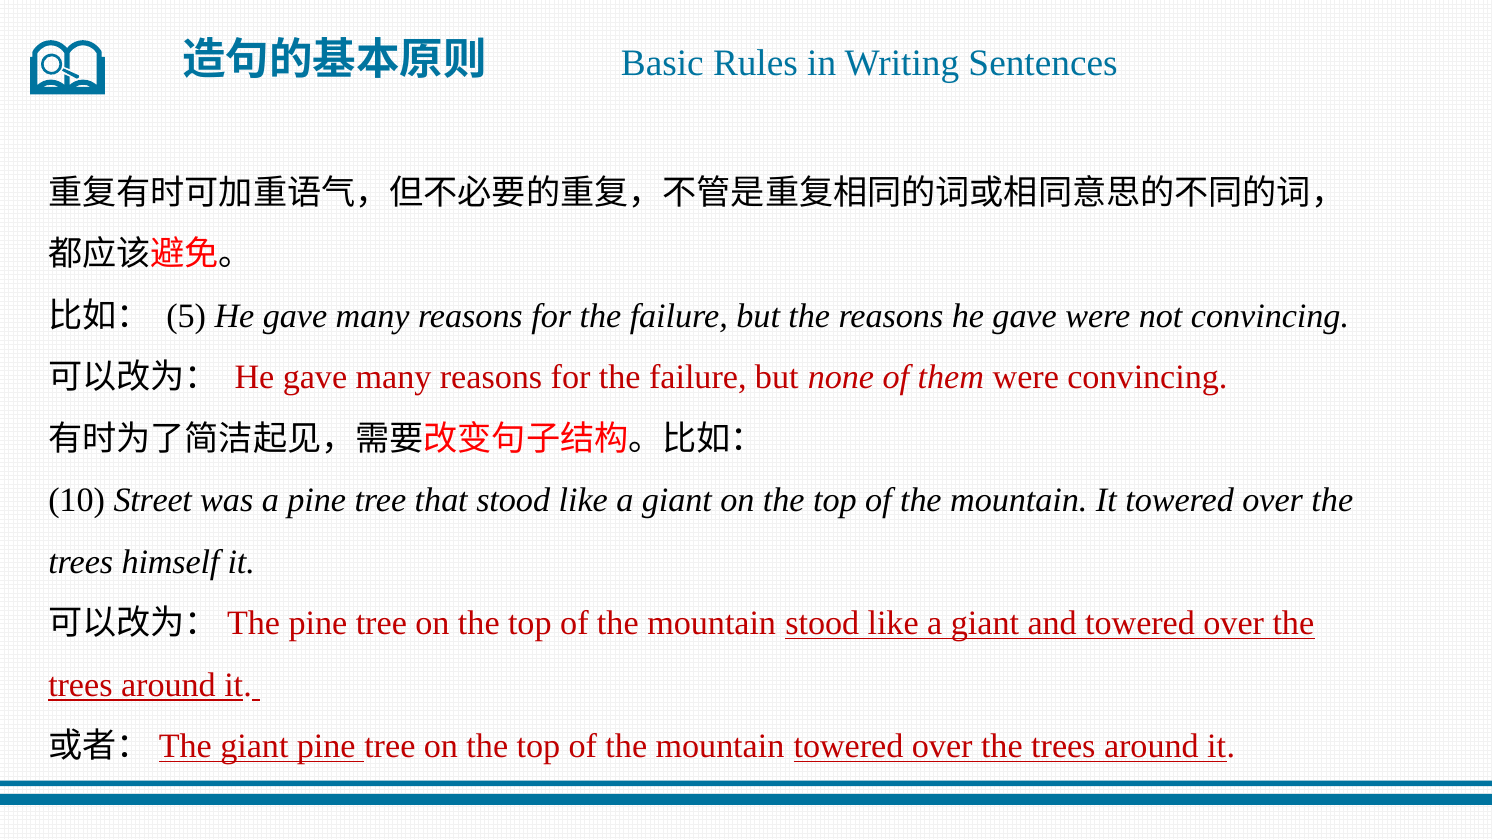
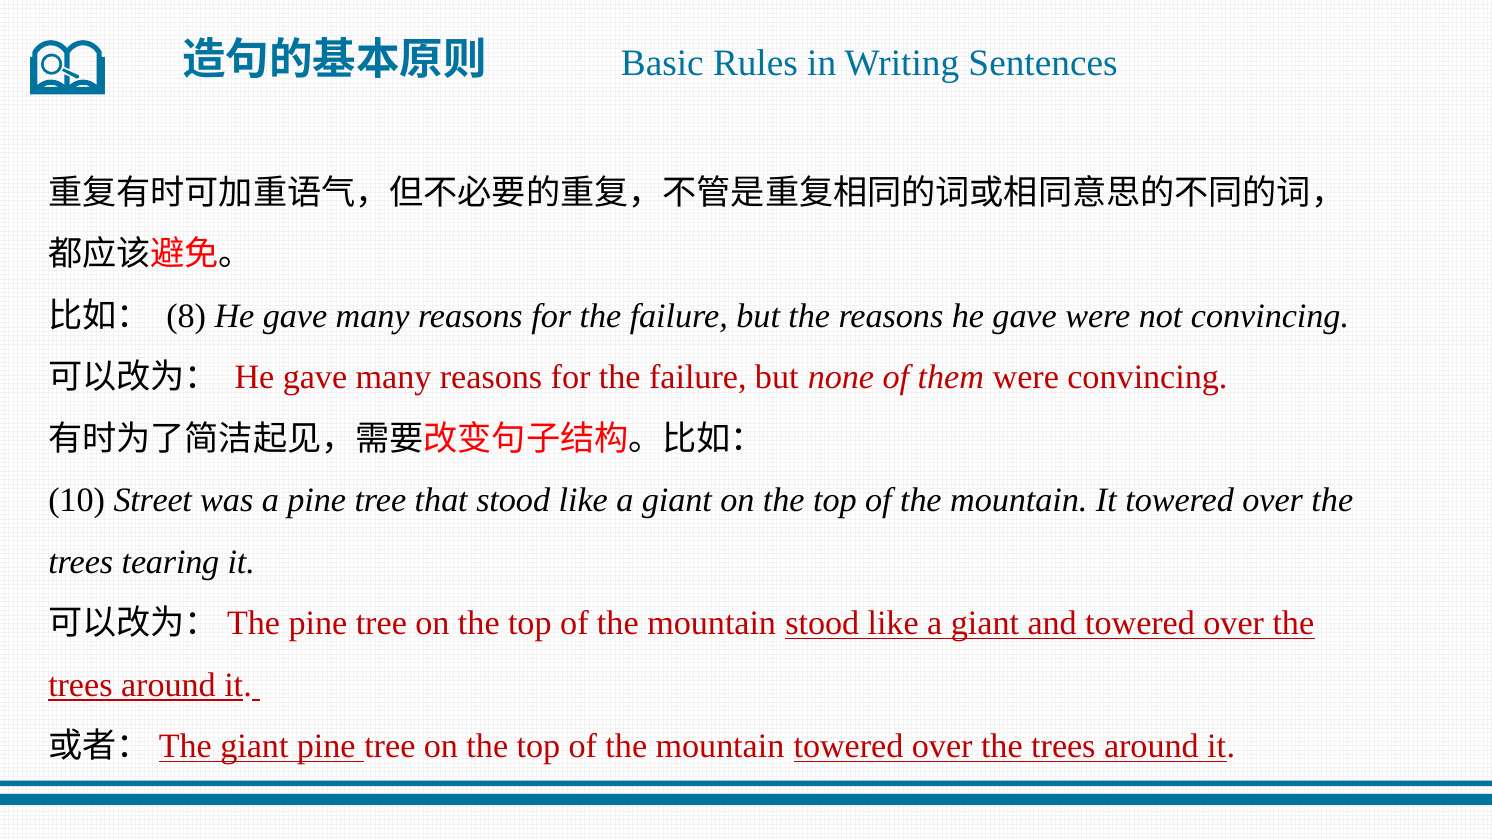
5: 5 -> 8 (186, 316)
himself: himself -> tearing (171, 562)
